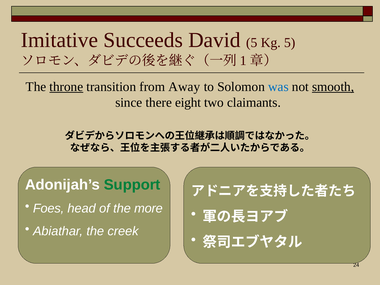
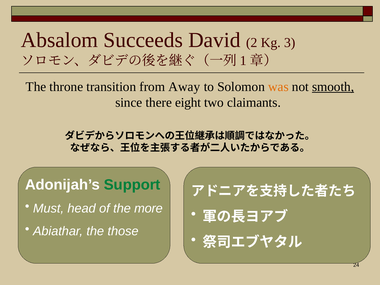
Imitative: Imitative -> Absalom (59, 40)
David 5: 5 -> 2 (252, 43)
Kg 5: 5 -> 3 (290, 43)
throne underline: present -> none (66, 87)
was colour: blue -> orange (278, 87)
Foes: Foes -> Must (48, 209)
creek: creek -> those (123, 231)
